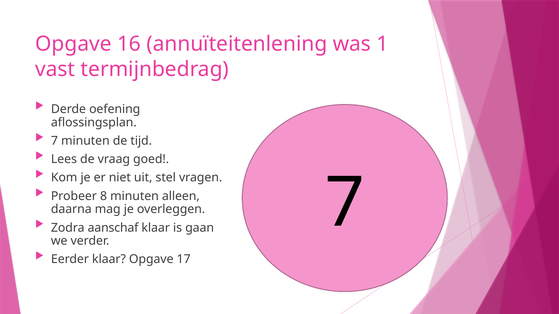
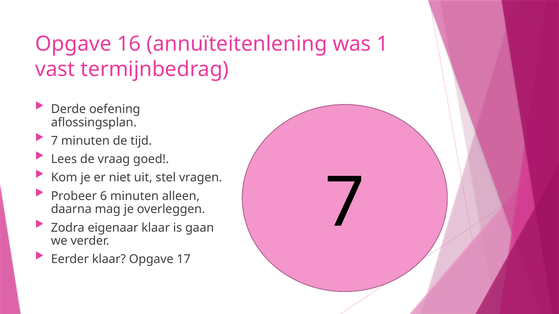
8: 8 -> 6 (104, 196)
aanschaf: aanschaf -> eigenaar (113, 228)
